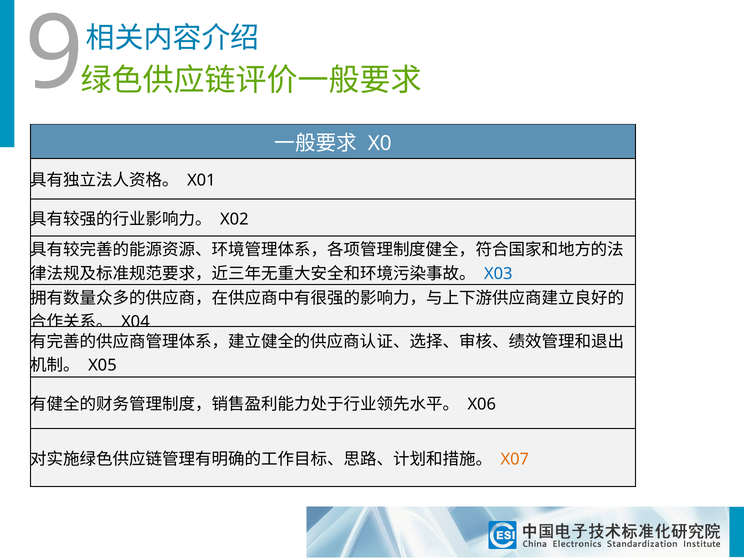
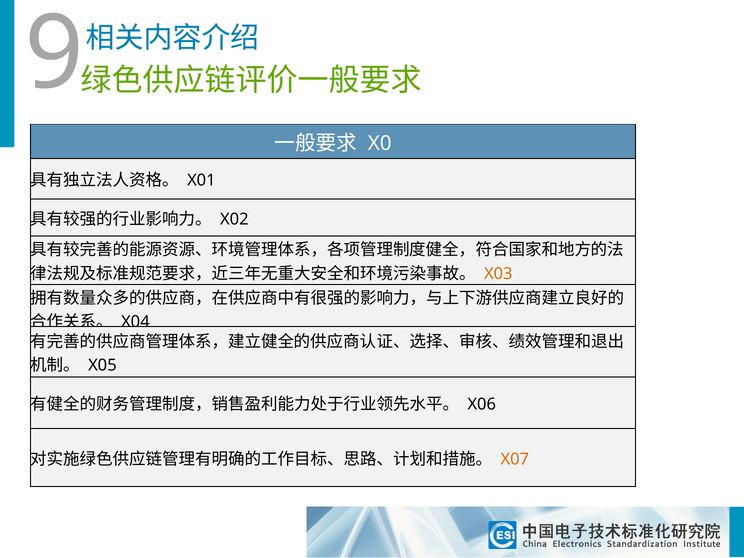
X03 colour: blue -> orange (498, 274)
